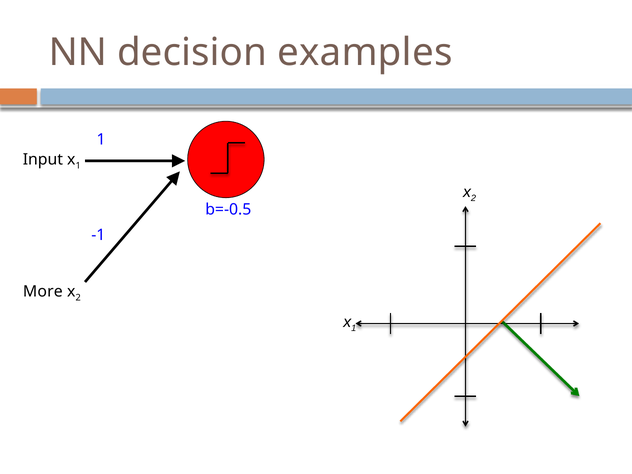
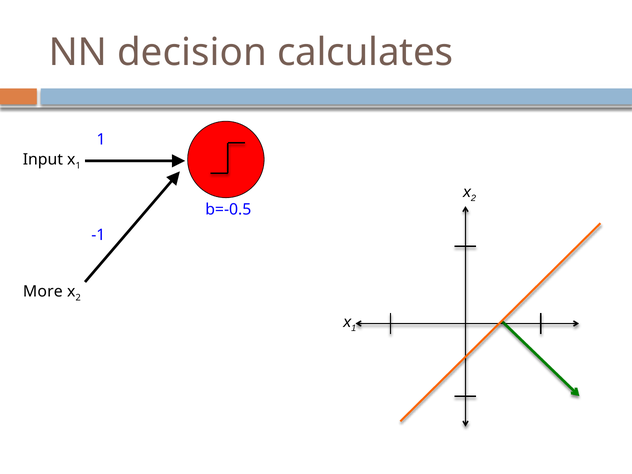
examples: examples -> calculates (365, 53)
